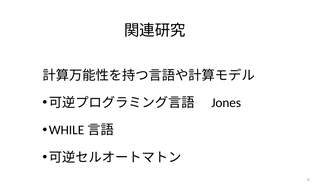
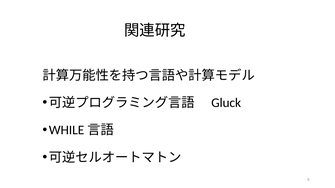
Jones: Jones -> Gluck (226, 103)
